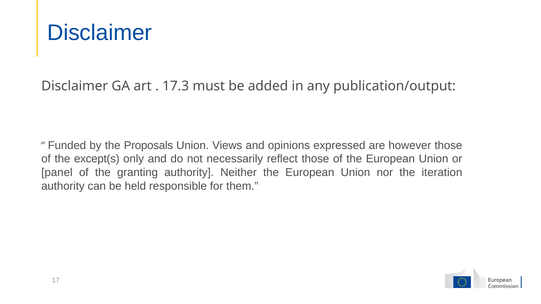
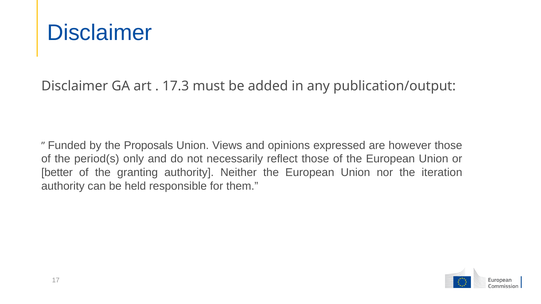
except(s: except(s -> period(s (97, 159)
panel: panel -> better (57, 173)
